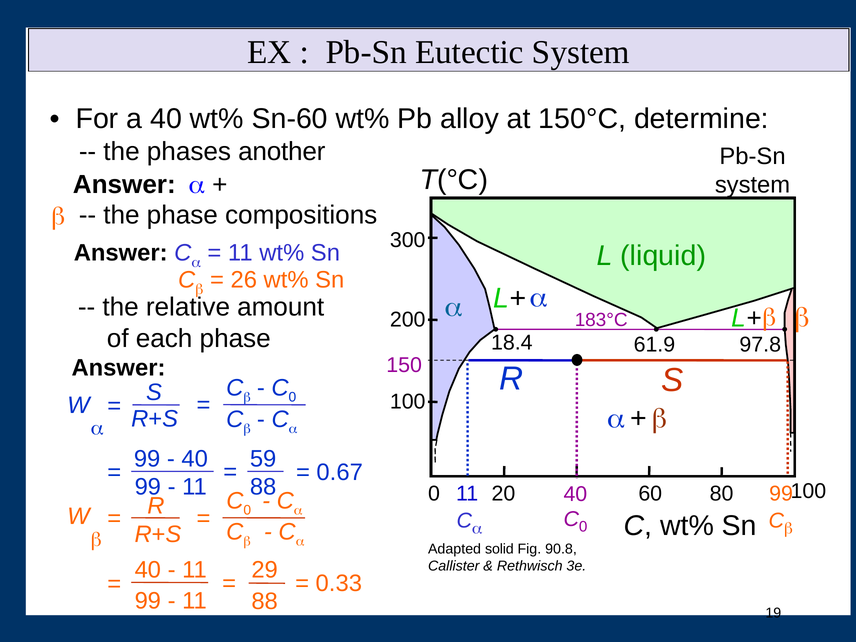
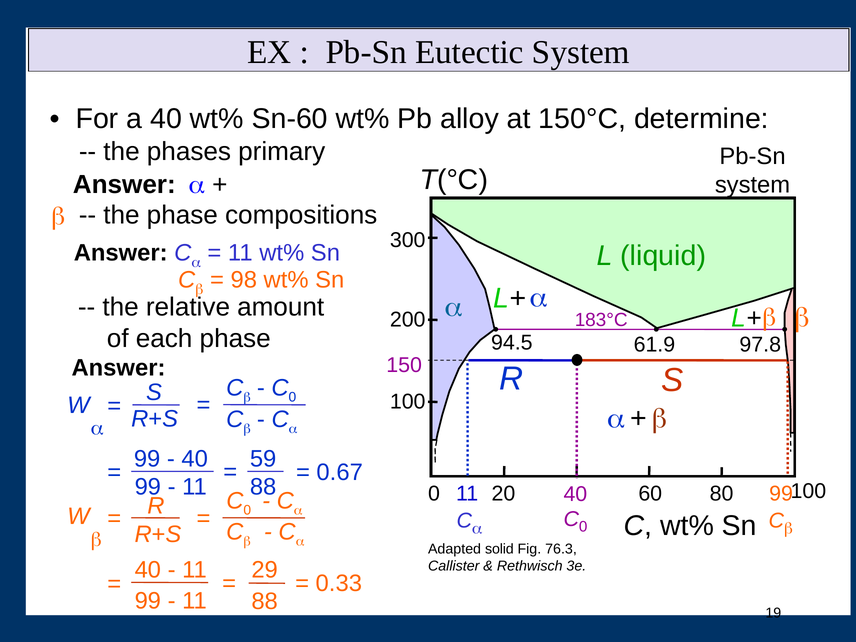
another: another -> primary (282, 152)
26: 26 -> 98 (244, 280)
18.4: 18.4 -> 94.5 (512, 342)
90.8: 90.8 -> 76.3 (561, 549)
